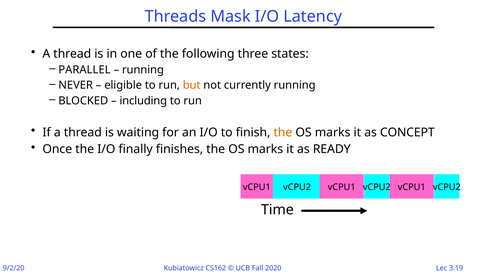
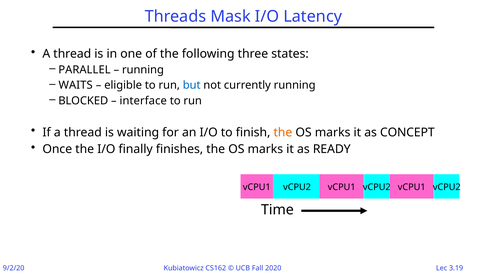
NEVER: NEVER -> WAITS (76, 85)
but colour: orange -> blue (192, 85)
including: including -> interface (143, 101)
